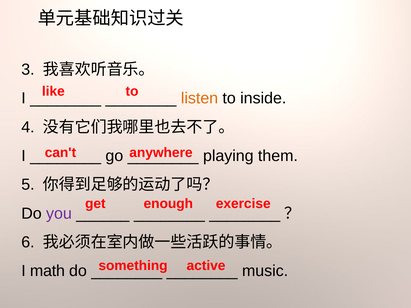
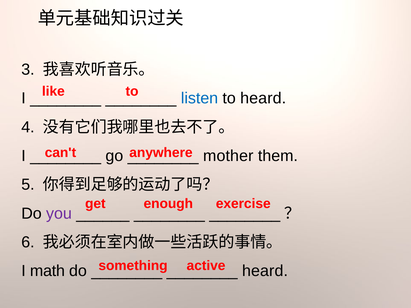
listen colour: orange -> blue (200, 98)
to inside: inside -> heard (263, 98)
playing: playing -> mother (228, 156)
music: music -> heard (265, 271)
